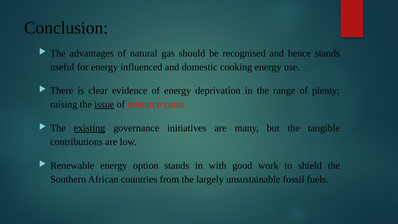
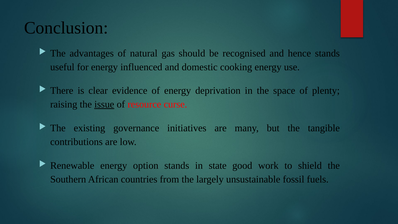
range: range -> space (284, 91)
existing underline: present -> none (89, 128)
with: with -> state (218, 165)
